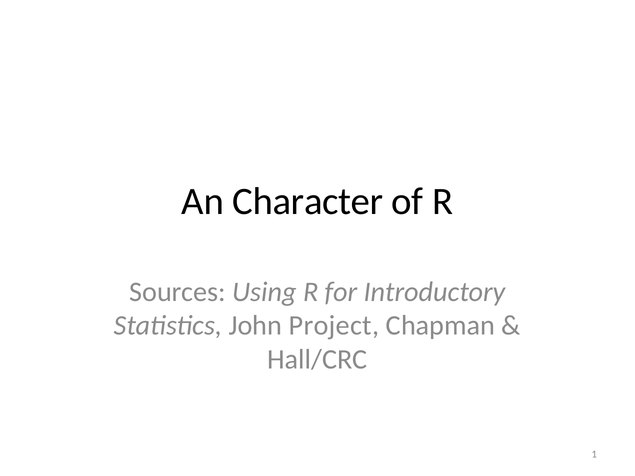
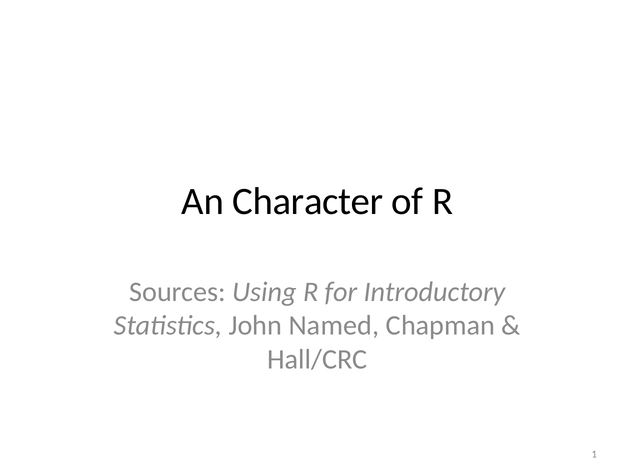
Project: Project -> Named (334, 326)
